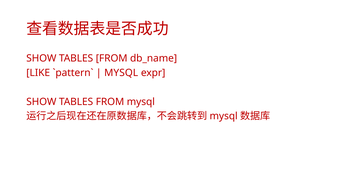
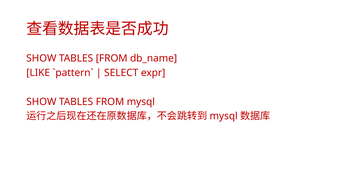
MYSQL: MYSQL -> SELECT (121, 73)
